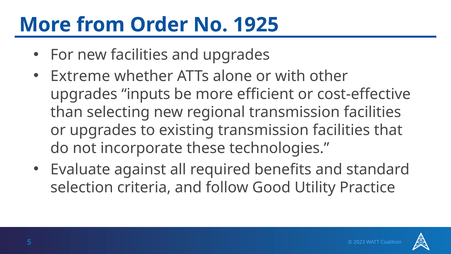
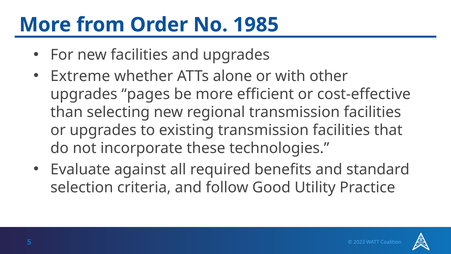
1925: 1925 -> 1985 (256, 25)
inputs: inputs -> pages (146, 94)
